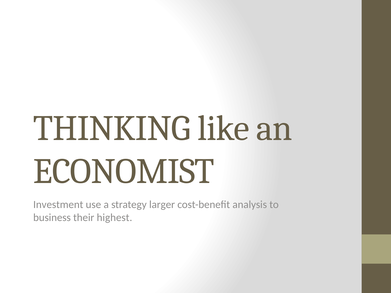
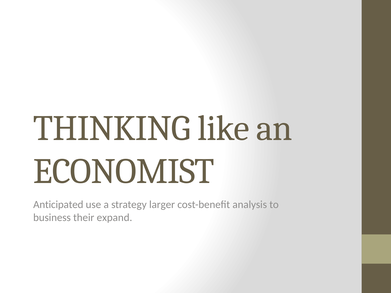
Investment: Investment -> Anticipated (58, 205)
highest: highest -> expand (115, 218)
